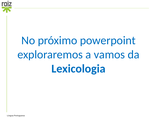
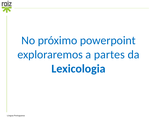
vamos: vamos -> partes (109, 54)
